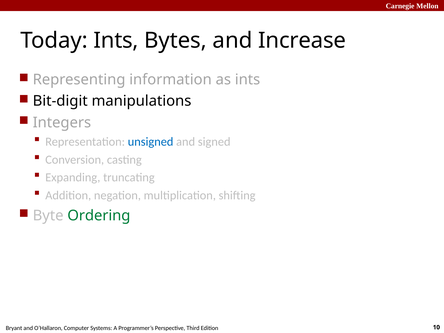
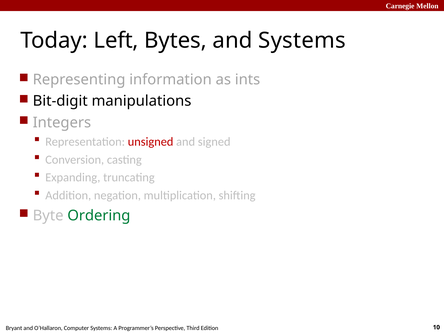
Today Ints: Ints -> Left (116, 40)
and Increase: Increase -> Systems (302, 40)
unsigned colour: blue -> red (151, 142)
